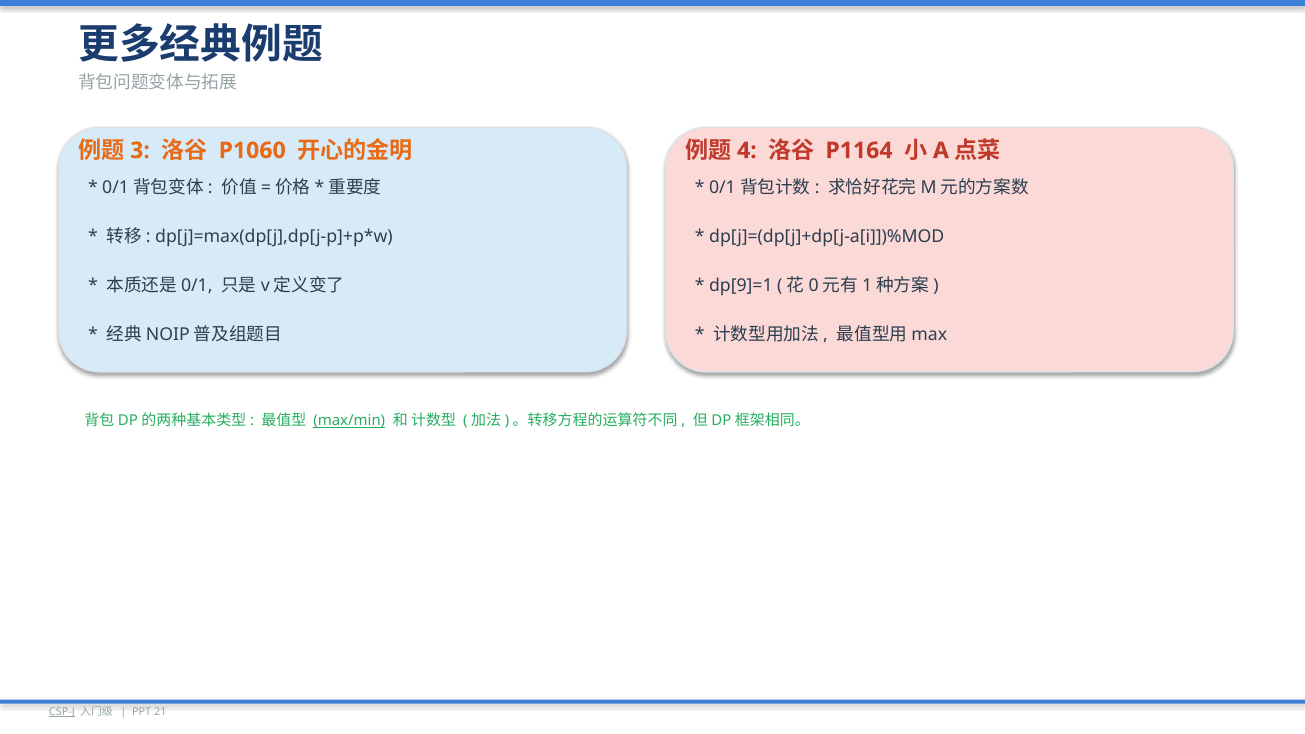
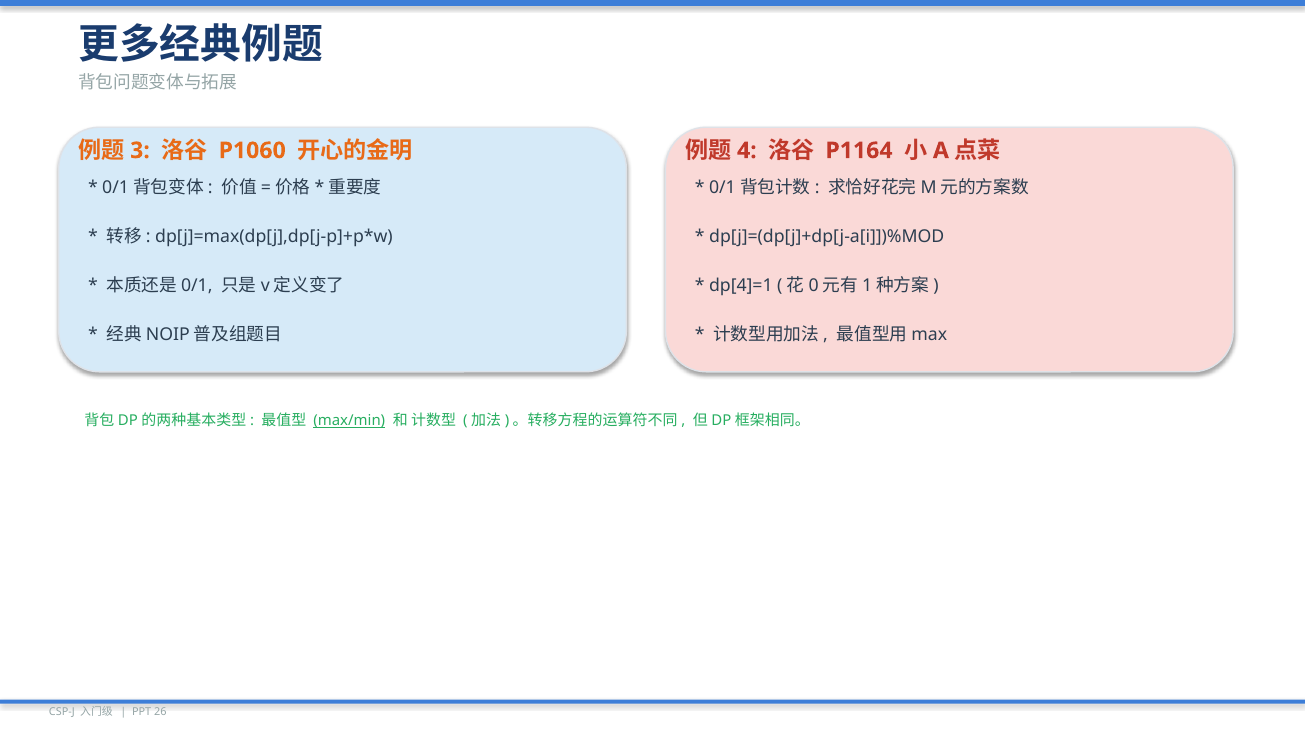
dp[9]=1: dp[9]=1 -> dp[4]=1 (741, 286)
CSP-J underline: present -> none (62, 712)
21: 21 -> 26 (160, 712)
